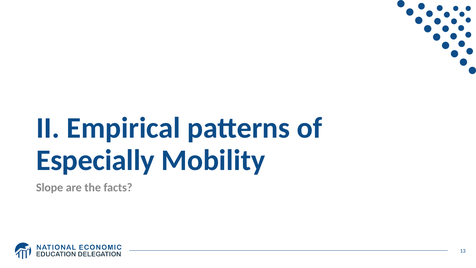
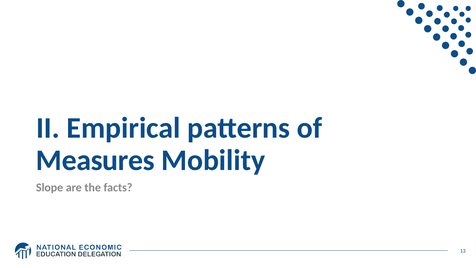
Especially: Especially -> Measures (95, 160)
